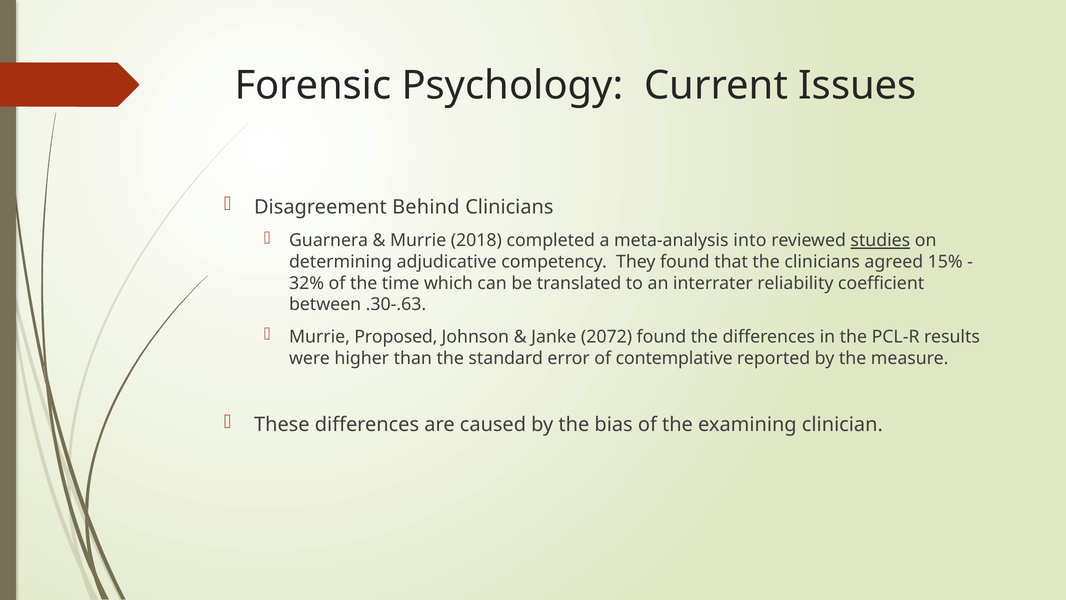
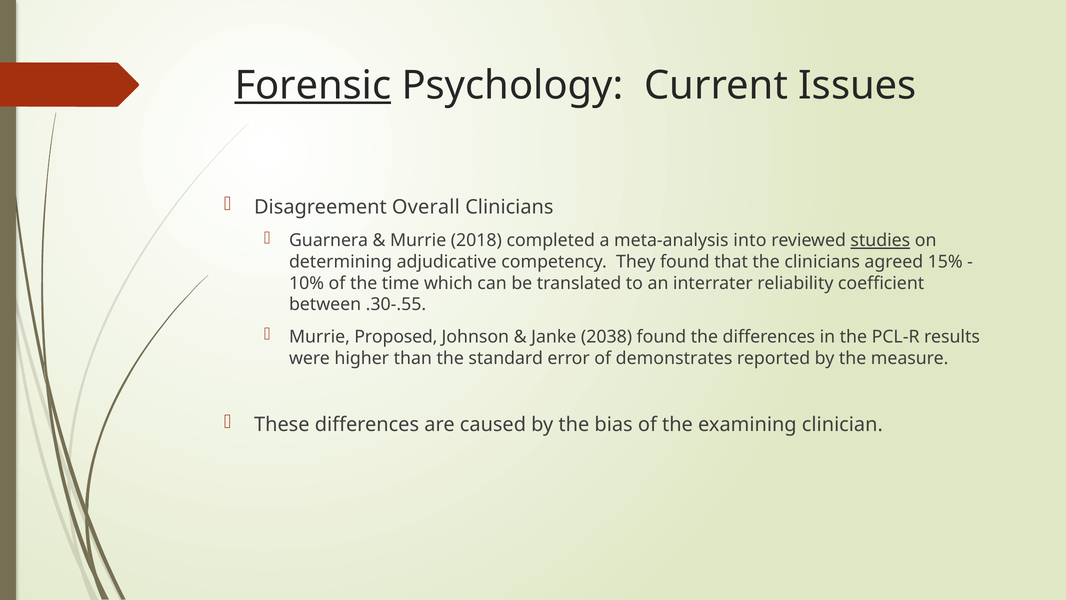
Forensic underline: none -> present (313, 85)
Behind: Behind -> Overall (426, 207)
32%: 32% -> 10% (307, 283)
.30-.63: .30-.63 -> .30-.55 (396, 304)
2072: 2072 -> 2038 (607, 337)
contemplative: contemplative -> demonstrates (674, 358)
